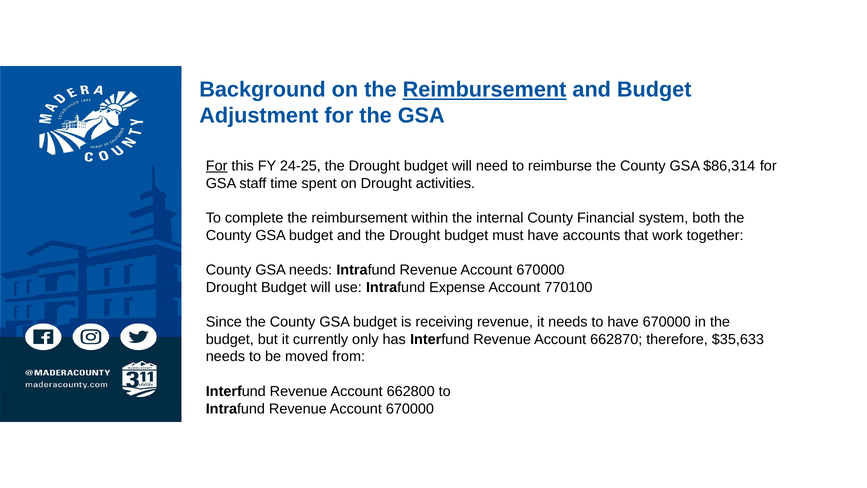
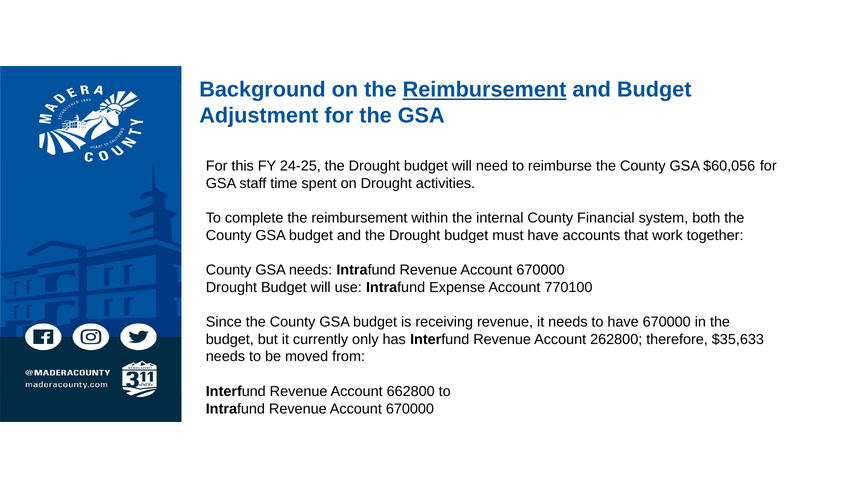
For underline: present -> none (217, 166)
$86,314: $86,314 -> $60,056 (729, 166)
662870: 662870 -> 262800 (616, 339)
